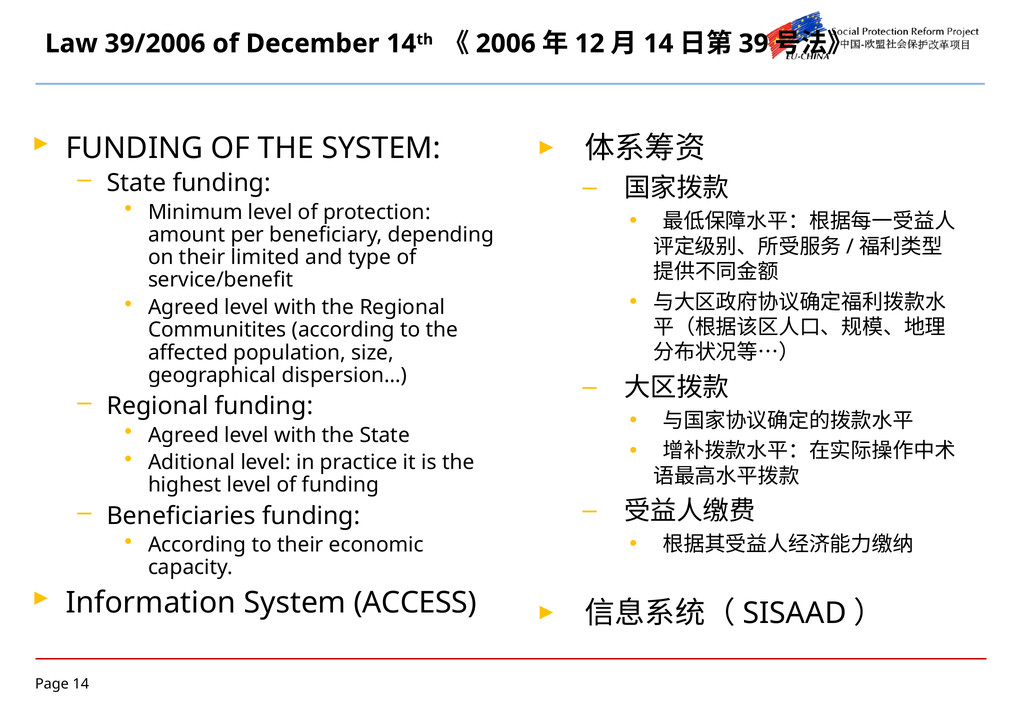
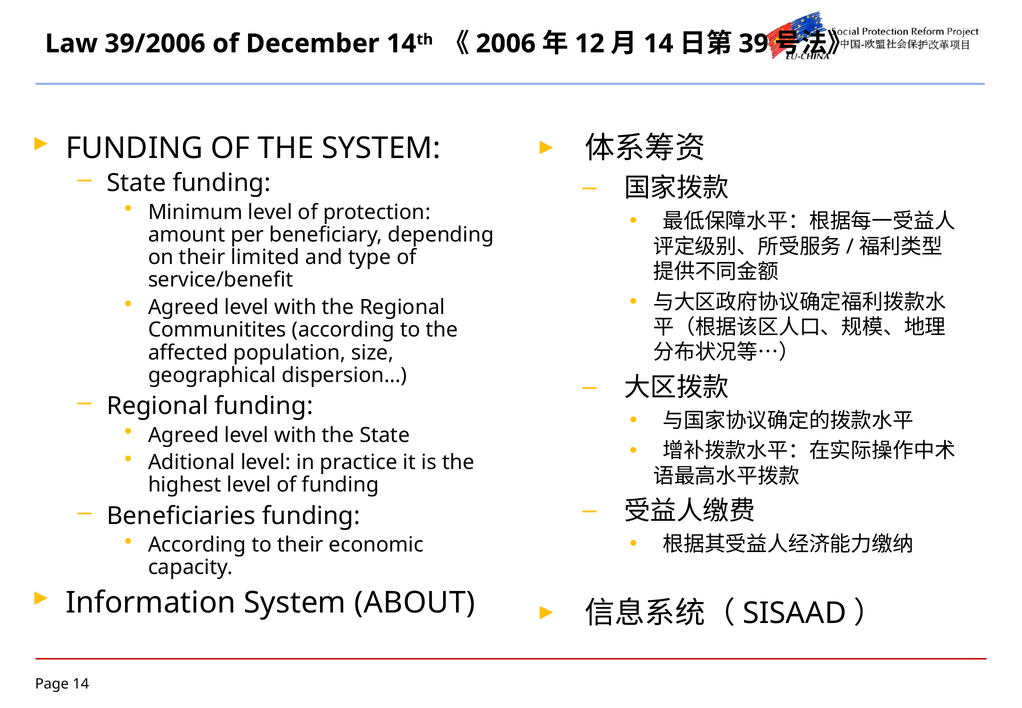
ACCESS: ACCESS -> ABOUT (415, 603)
